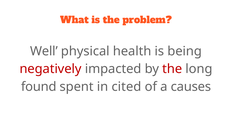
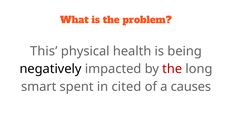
Well: Well -> This (44, 51)
negatively colour: red -> black (51, 69)
found: found -> smart (39, 87)
